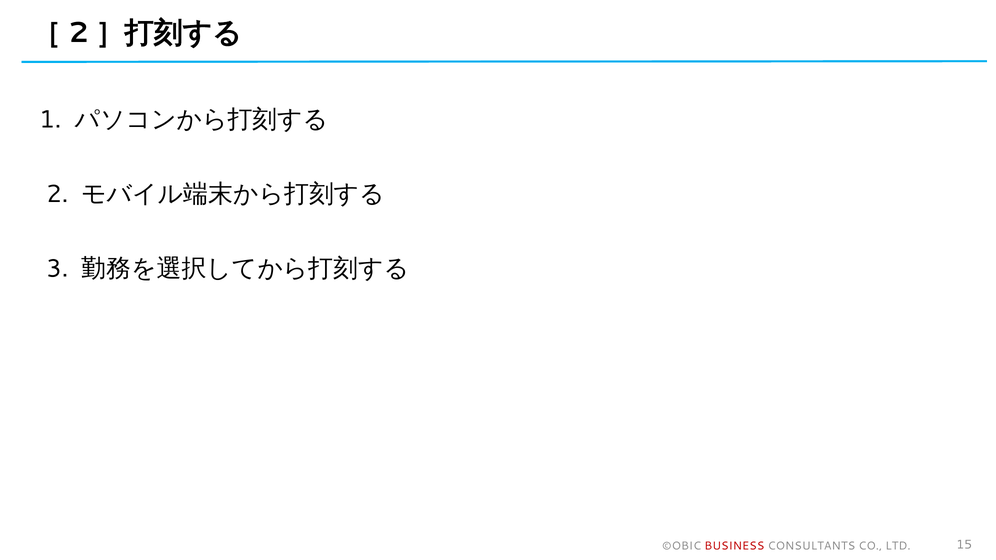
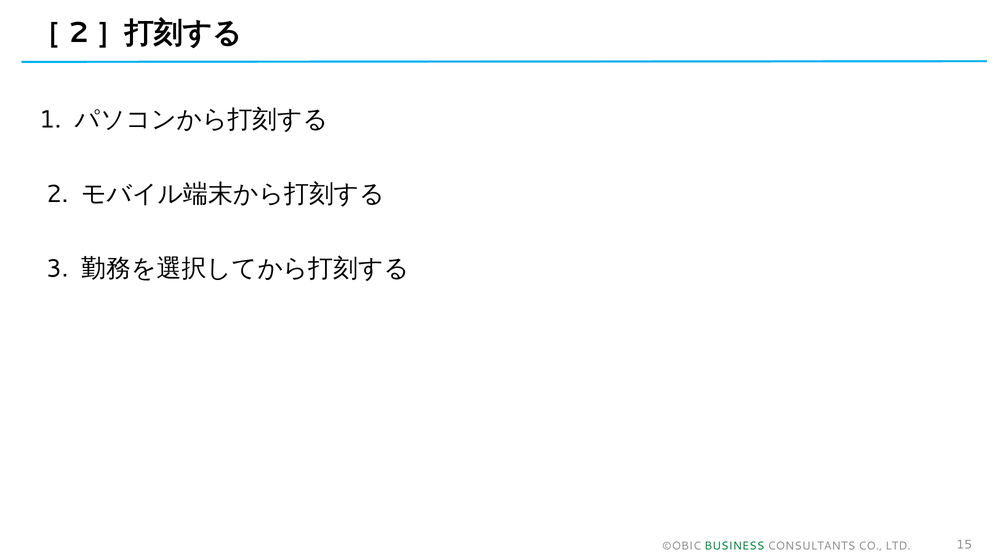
BUSINESS colour: red -> green (734, 546)
